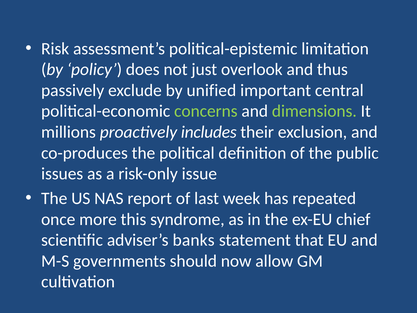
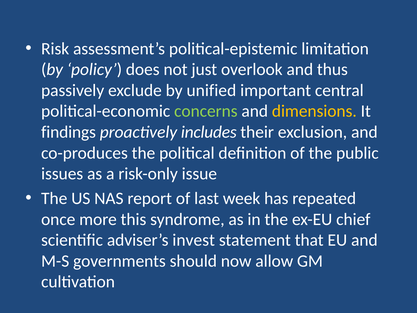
dimensions colour: light green -> yellow (314, 111)
millions: millions -> findings (69, 132)
banks: banks -> invest (194, 240)
